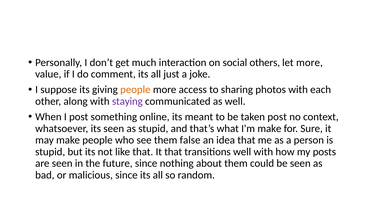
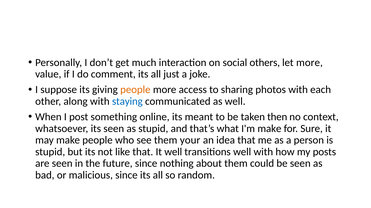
staying colour: purple -> blue (127, 102)
taken post: post -> then (277, 117)
false: false -> your (190, 141)
It that: that -> well (173, 152)
